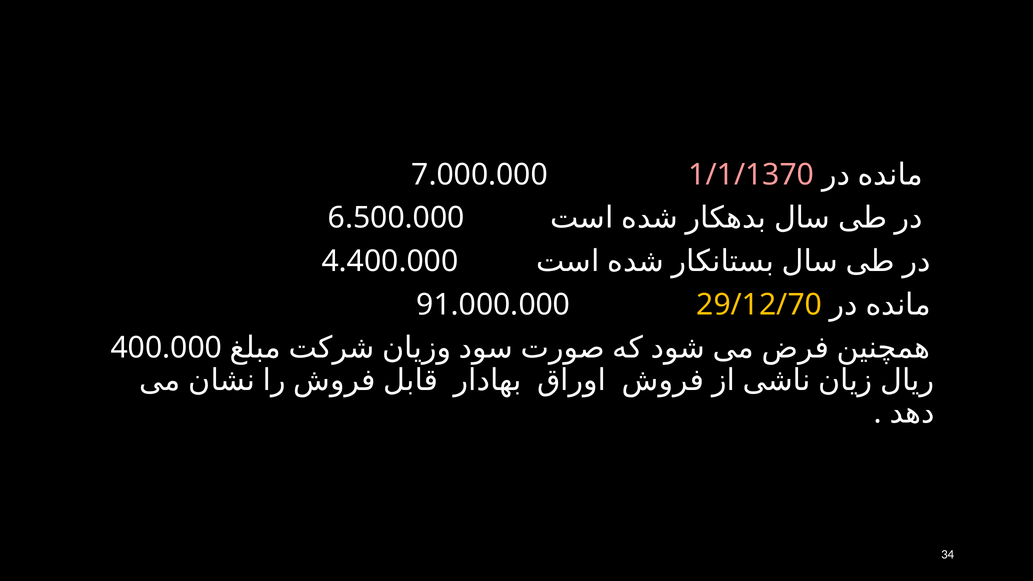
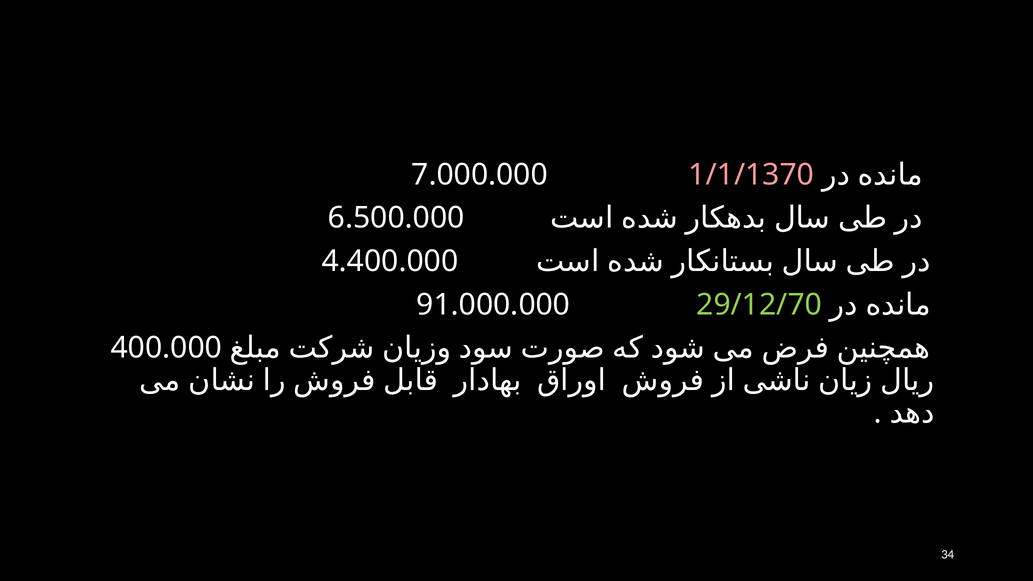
29/12/70 colour: yellow -> light green (759, 305)
